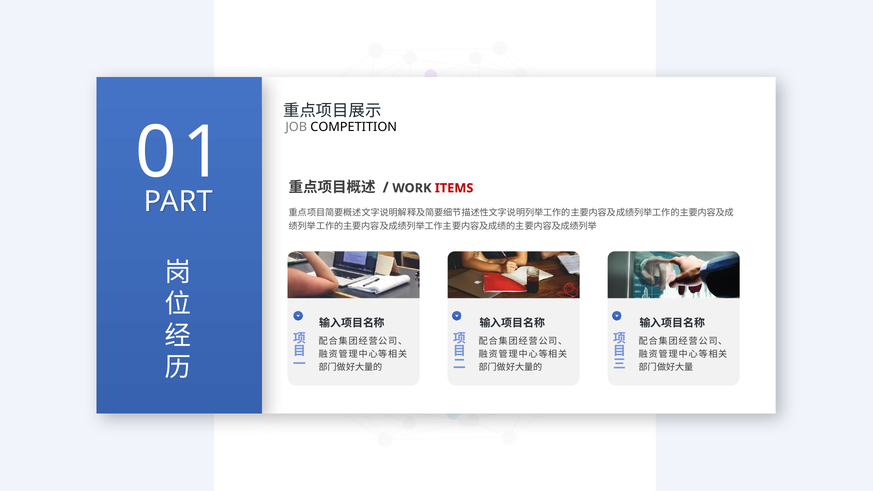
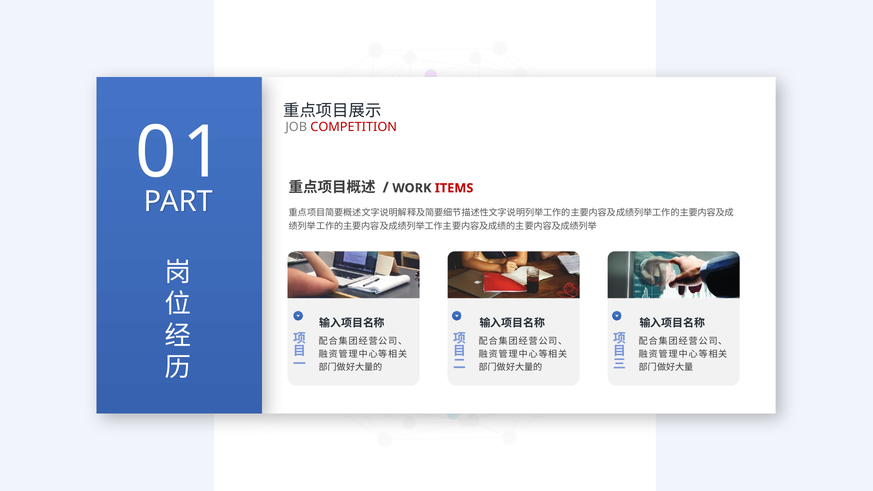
COMPETITION colour: black -> red (354, 127)
